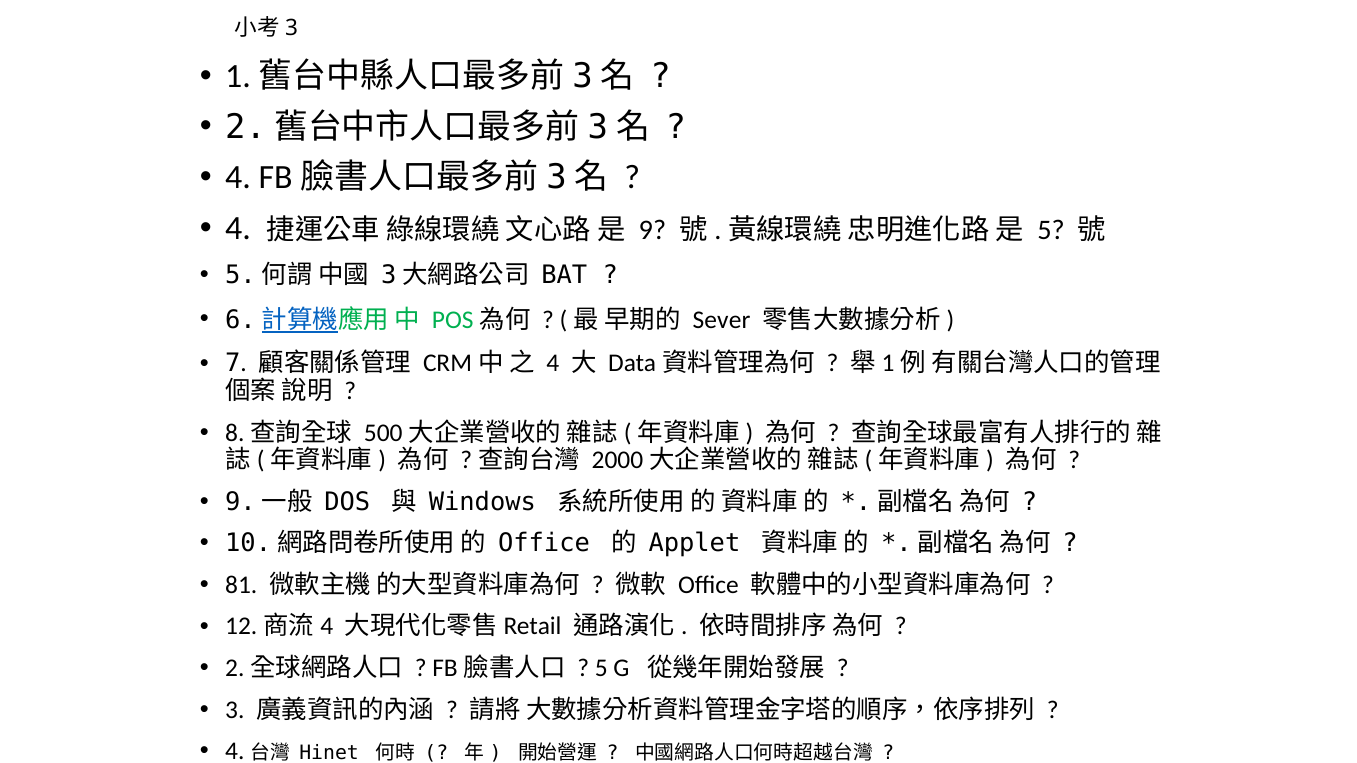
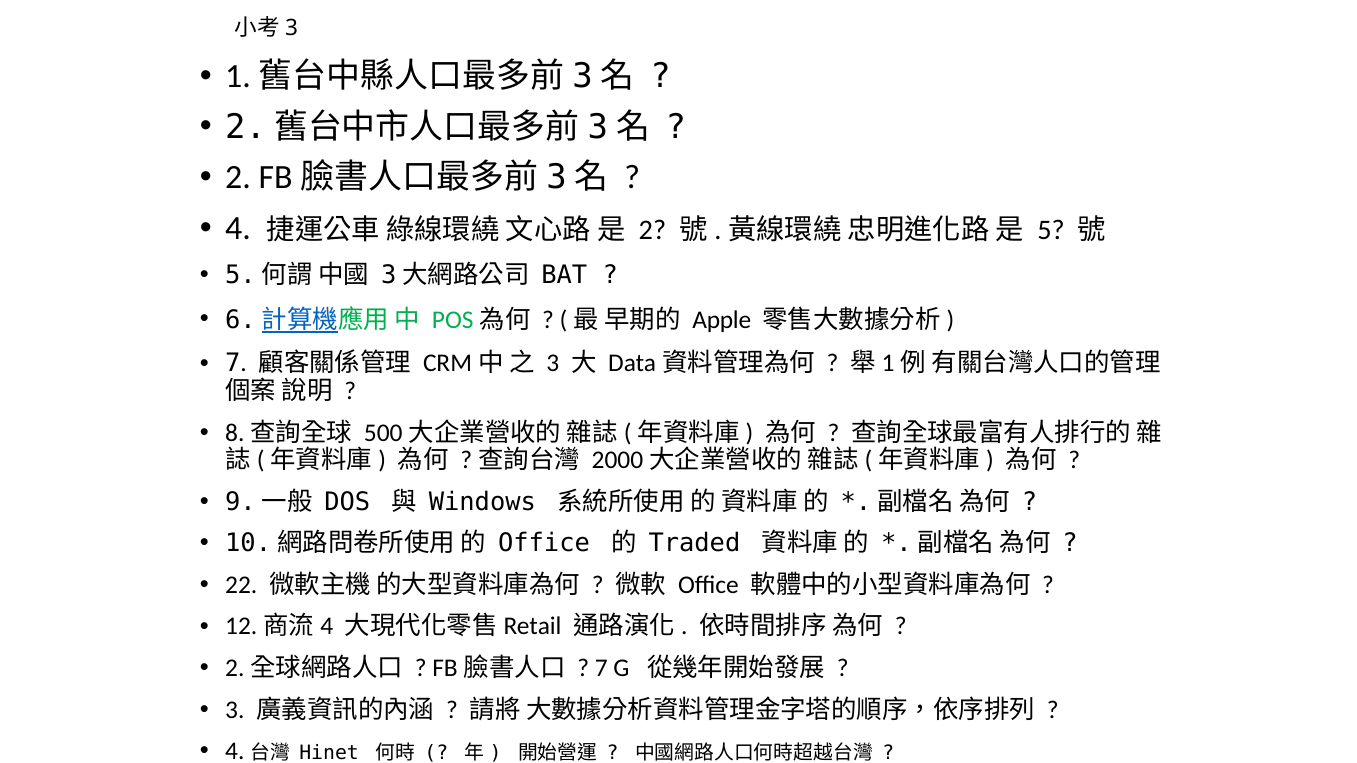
4: 4 -> 2 (238, 178)
9: 9 -> 2 (652, 230)
Sever: Sever -> Apple (722, 320)
4: 4 -> 3 (553, 364)
Applet: Applet -> Traded (694, 544)
81: 81 -> 22 (241, 585)
5: 5 -> 7 (601, 668)
